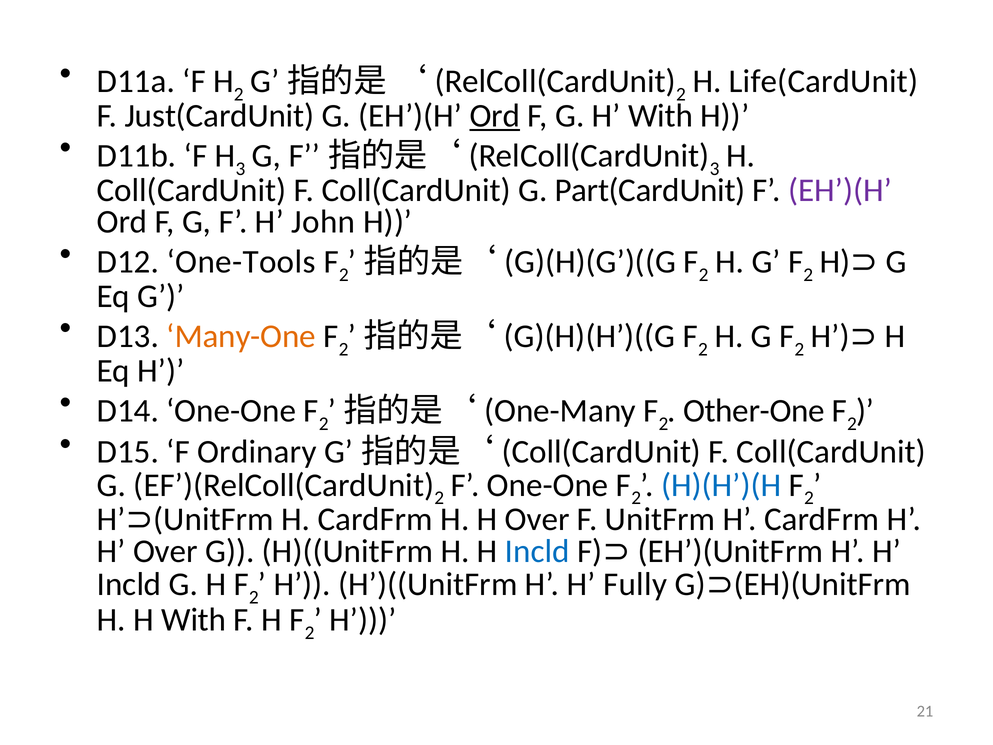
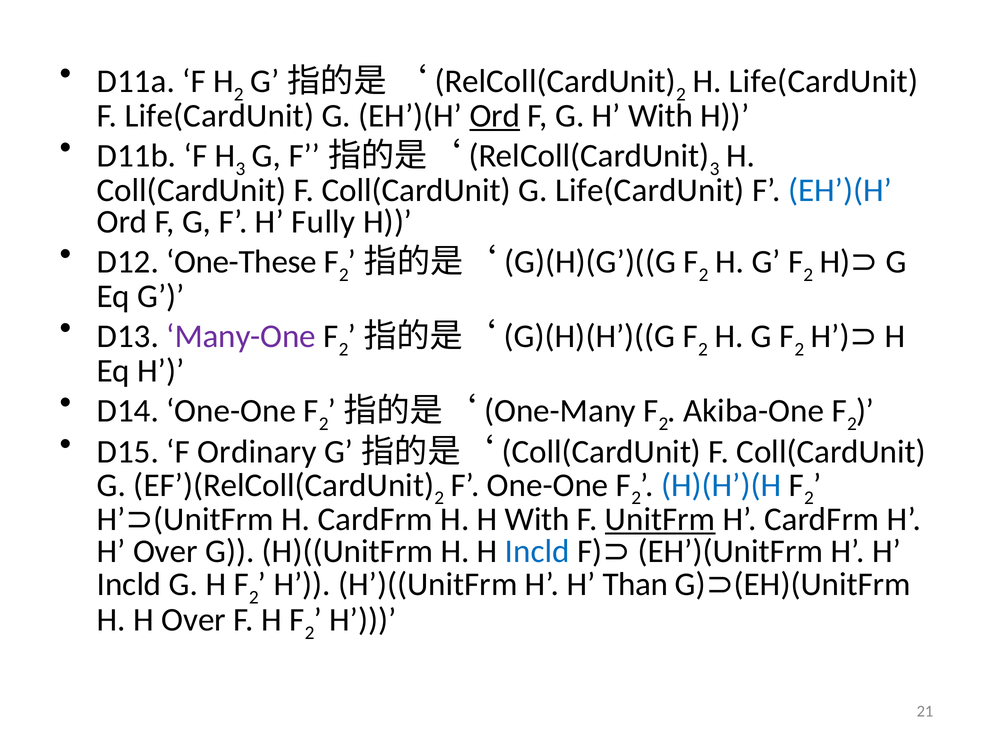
F Just(CardUnit: Just(CardUnit -> Life(CardUnit (219, 116)
G Part(CardUnit: Part(CardUnit -> Life(CardUnit (650, 190)
EH’)(H colour: purple -> blue (840, 190)
John: John -> Fully (323, 222)
One-Tools: One-Tools -> One-These (241, 262)
Many-One colour: orange -> purple (241, 336)
Other-One: Other-One -> Akiba-One (754, 411)
H H Over: Over -> With (537, 519)
UnitFrm underline: none -> present (660, 519)
Fully: Fully -> Than (635, 584)
H H With: With -> Over (194, 620)
